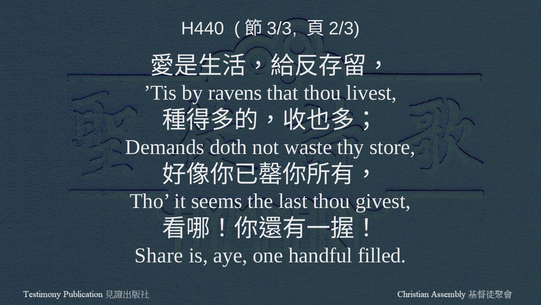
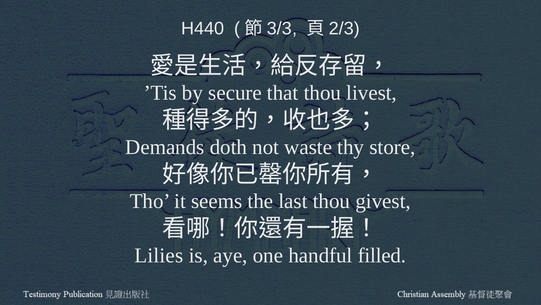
ravens: ravens -> secure (235, 93)
Share: Share -> Lilies (159, 255)
